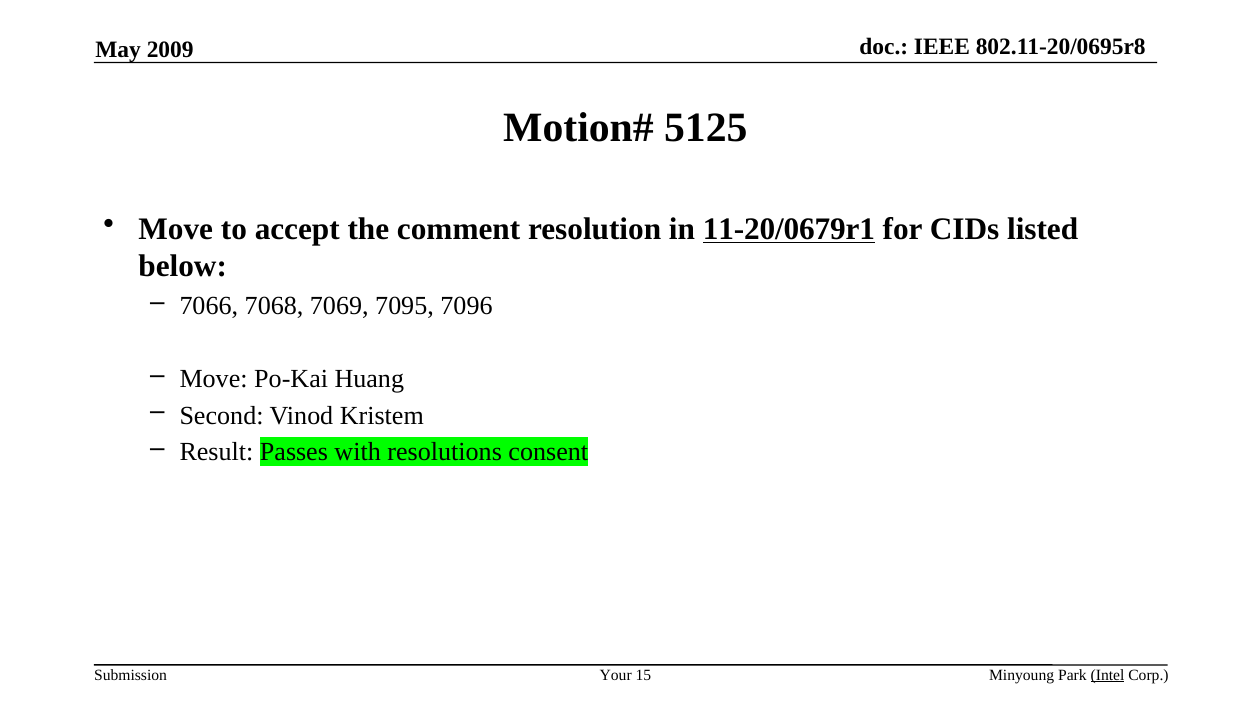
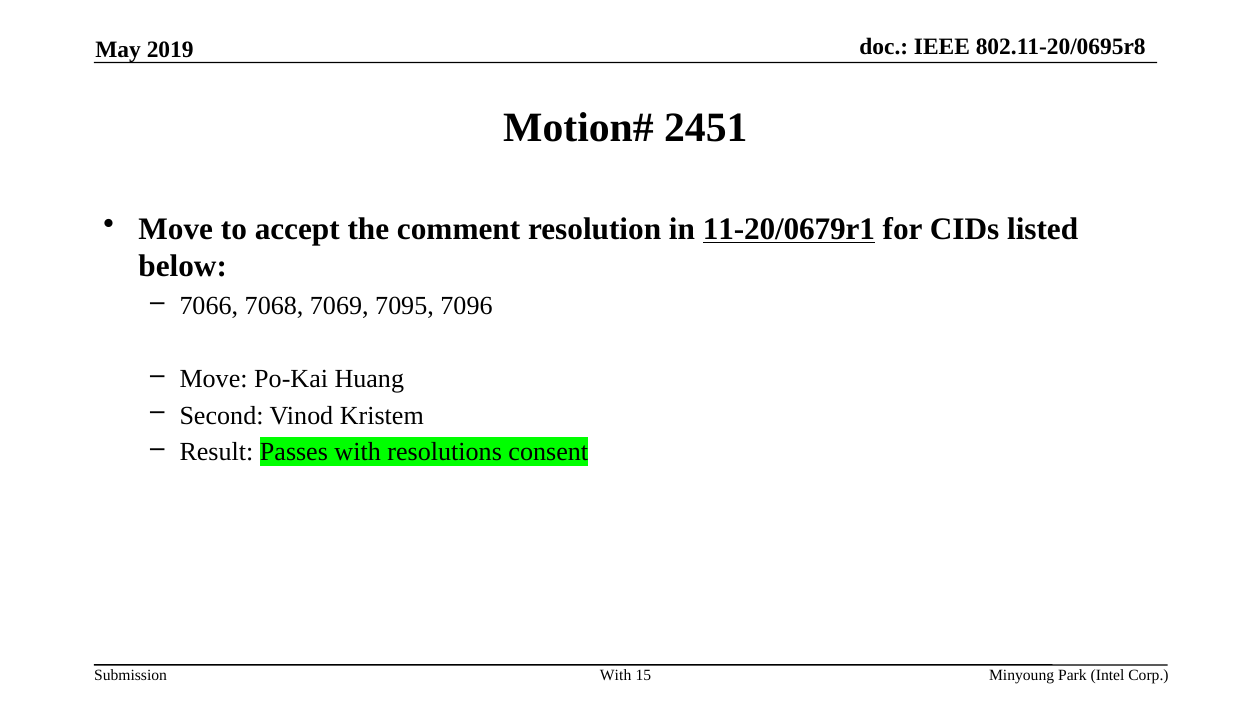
2009: 2009 -> 2019 (170, 50)
5125: 5125 -> 2451 (706, 128)
Your: Your -> With (616, 675)
Intel underline: present -> none (1108, 675)
